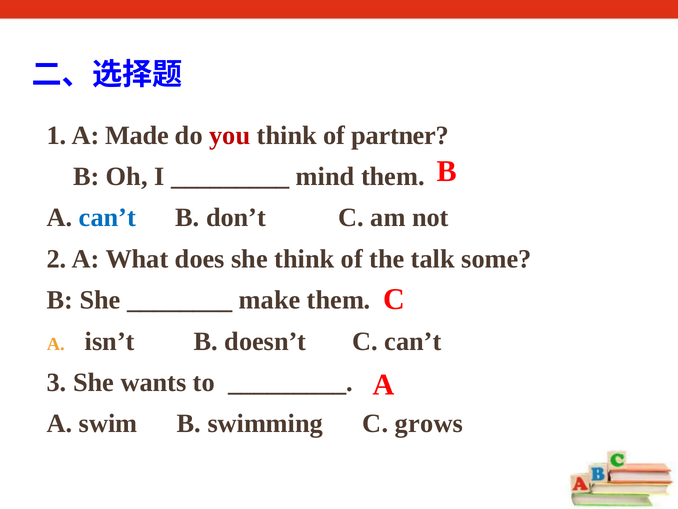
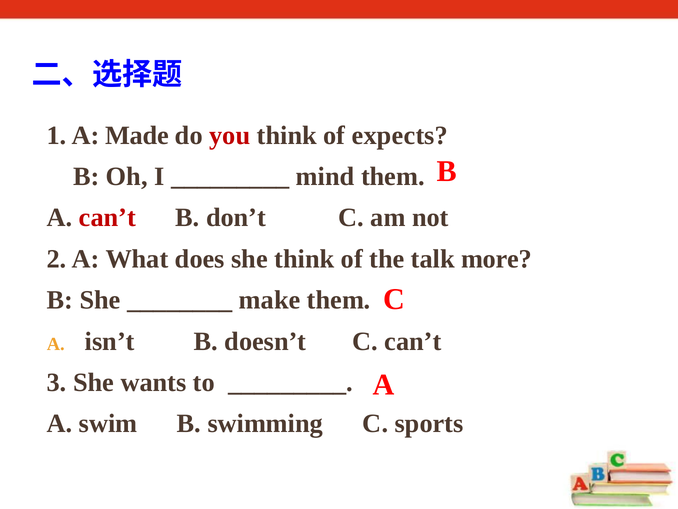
partner: partner -> expects (400, 135)
can’t colour: blue -> red (107, 218)
some: some -> more (497, 259)
grows: grows -> sports (429, 423)
